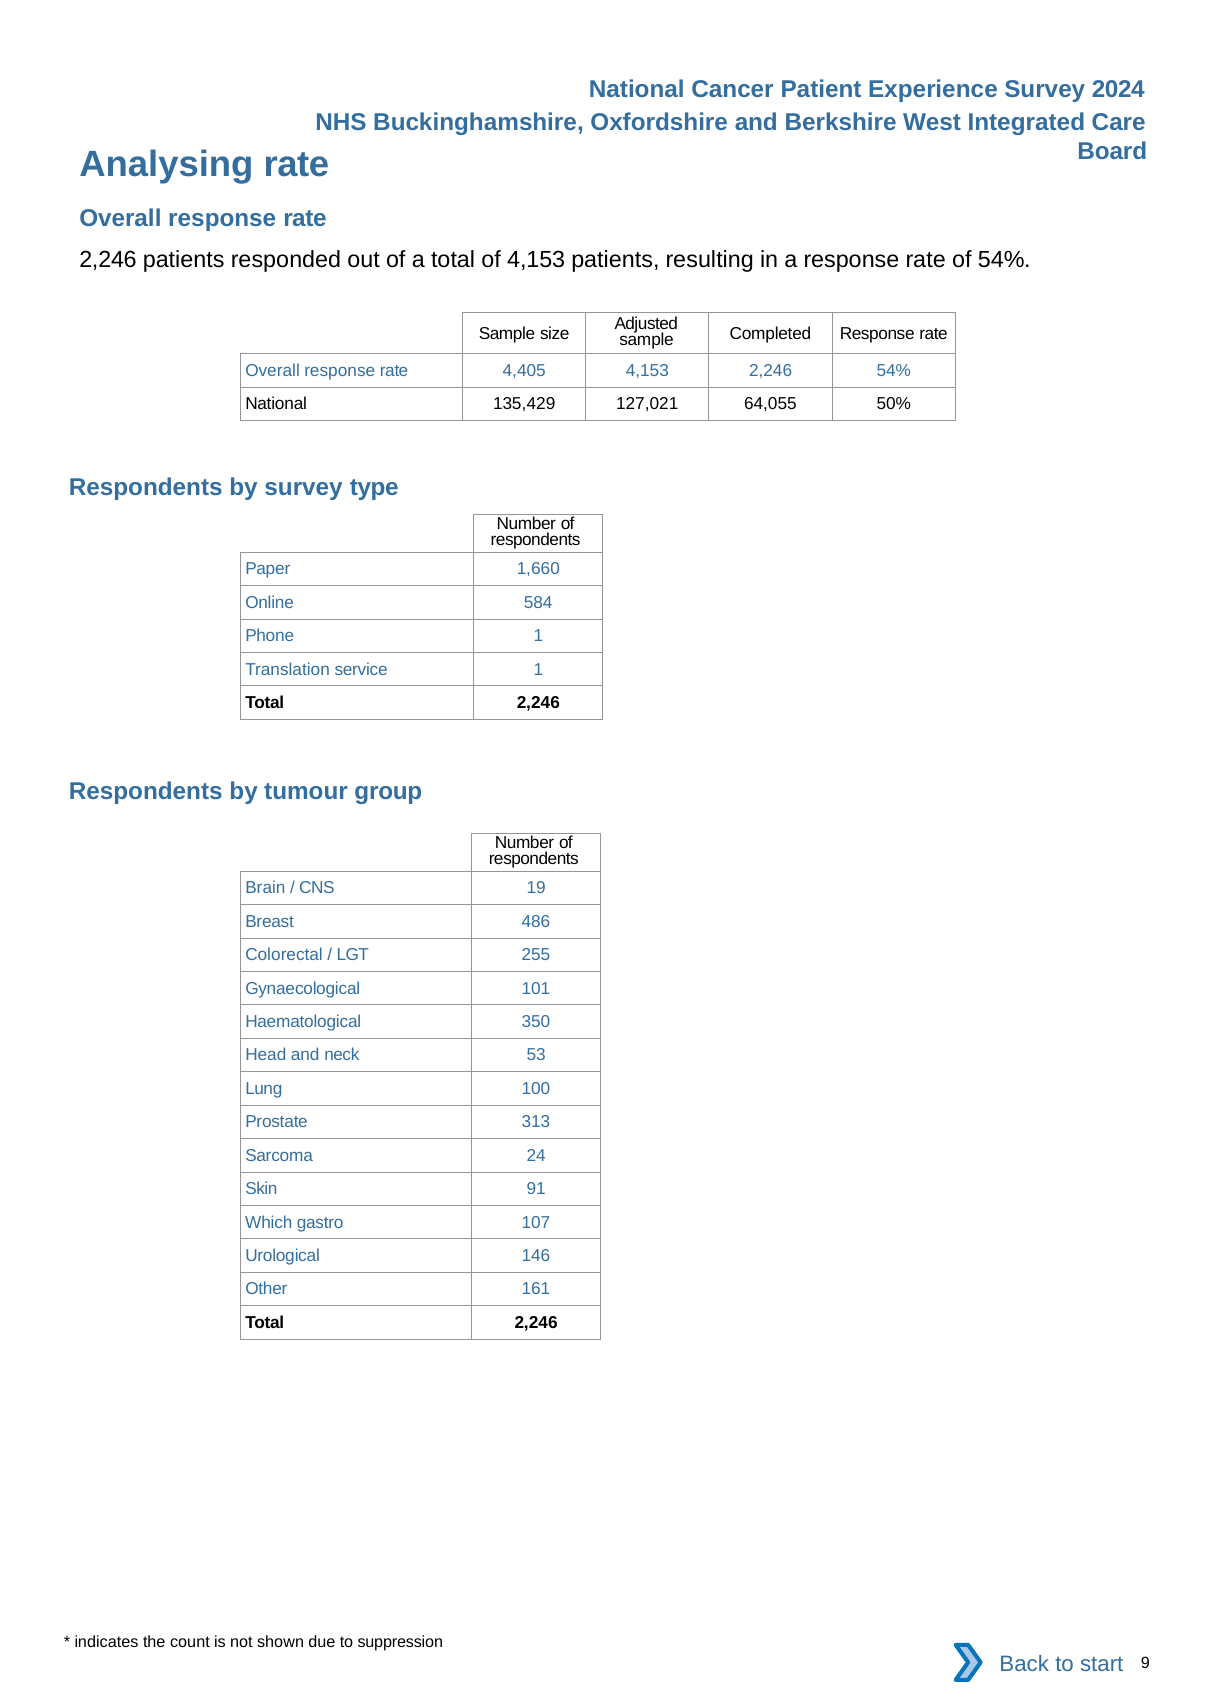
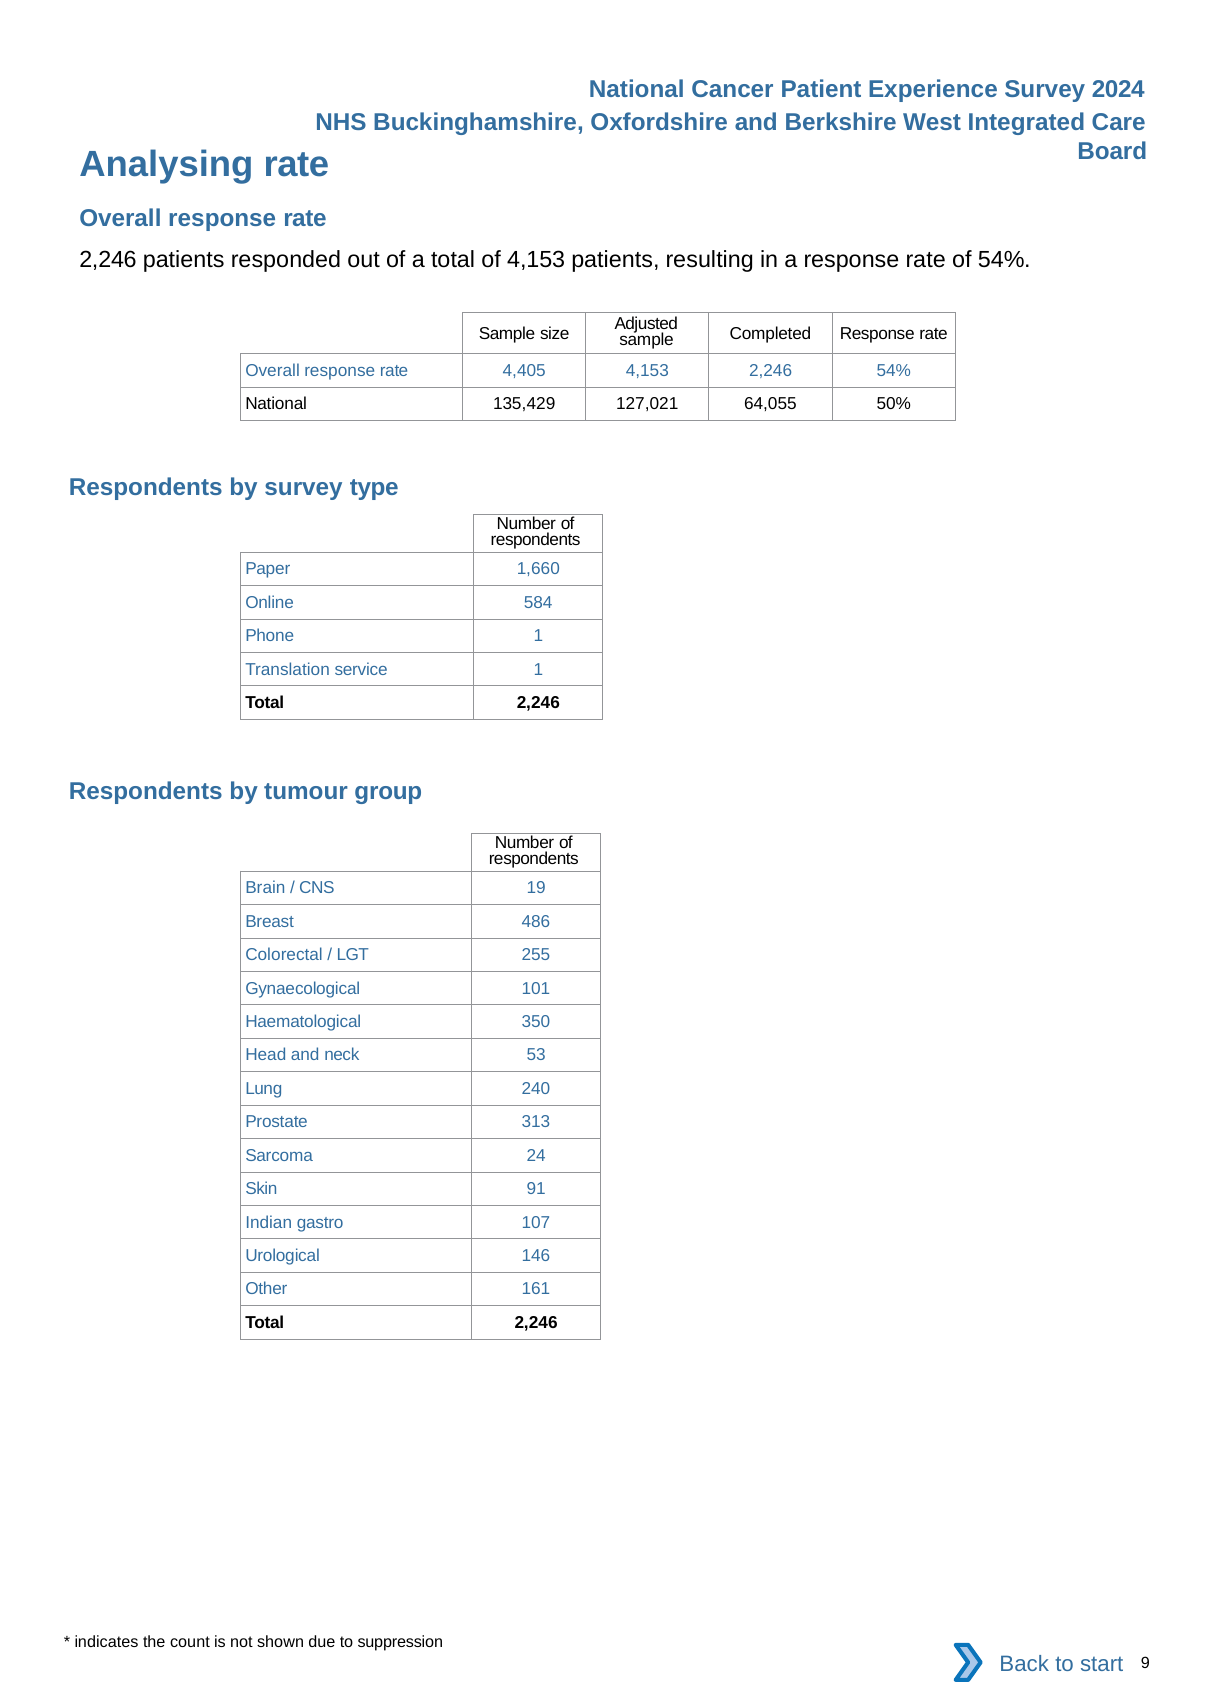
100: 100 -> 240 (536, 1089)
Which: Which -> Indian (269, 1223)
